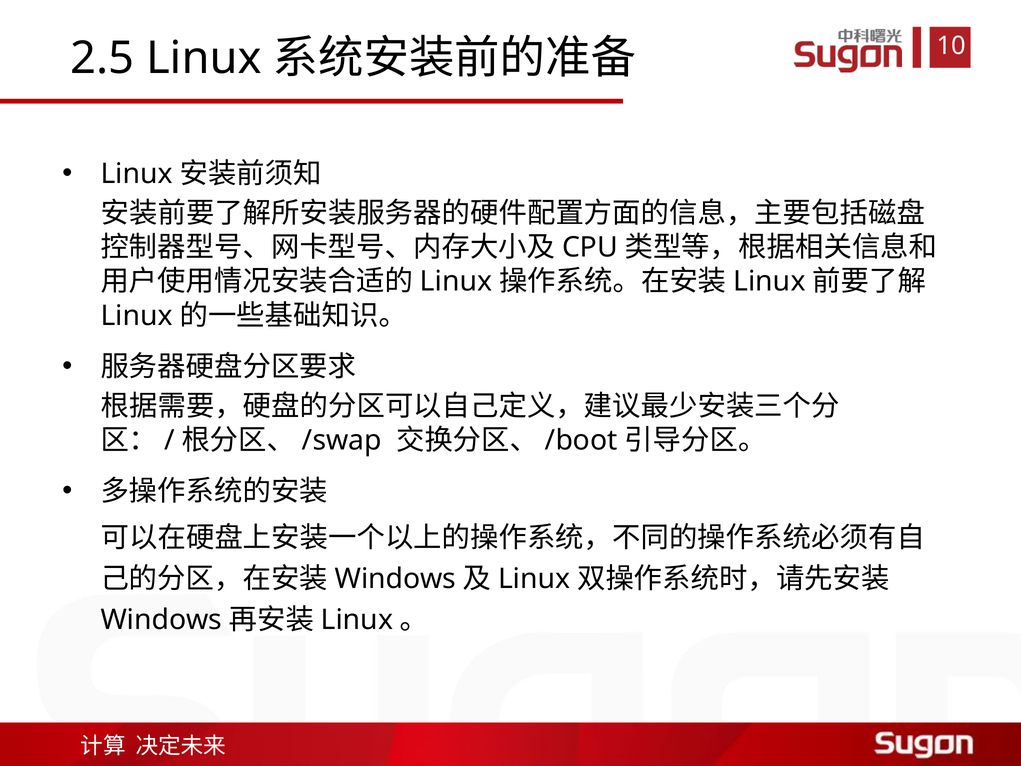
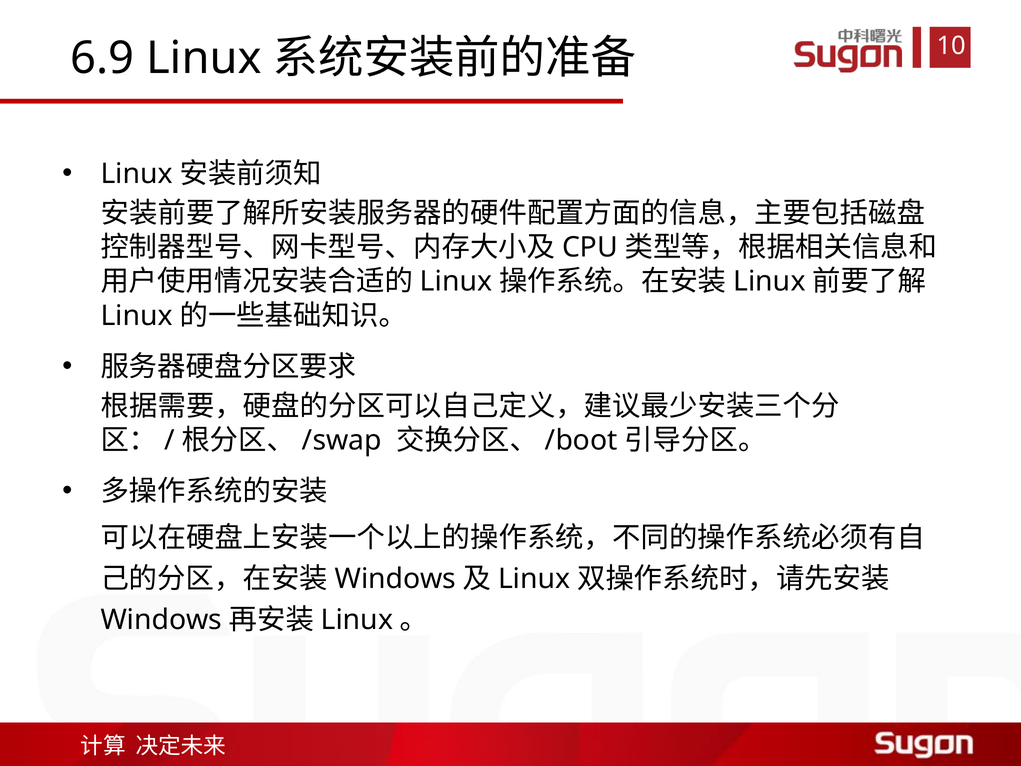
2.5: 2.5 -> 6.9 (102, 58)
